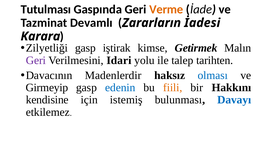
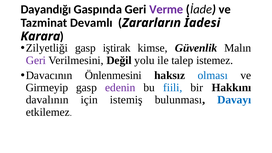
Tutulması: Tutulması -> Dayandığı (46, 9)
Verme colour: orange -> purple (166, 9)
Getirmek: Getirmek -> Güvenlik (196, 48)
Idari: Idari -> Değil (119, 60)
tarihten: tarihten -> istemez (215, 60)
Madenlerdir: Madenlerdir -> Önlenmesini (113, 75)
edenin colour: blue -> purple (120, 88)
fiili colour: orange -> blue (173, 88)
kendisine: kendisine -> davalının (47, 100)
